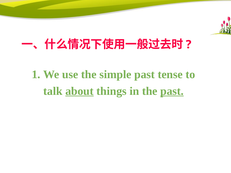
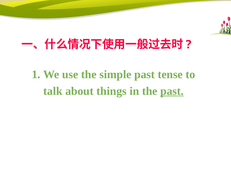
about underline: present -> none (79, 91)
